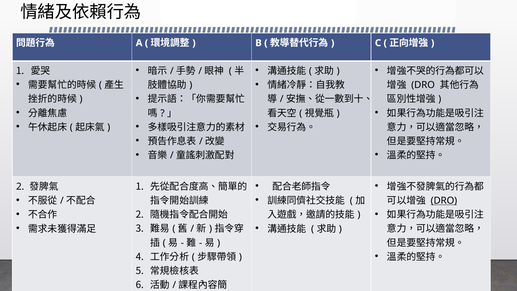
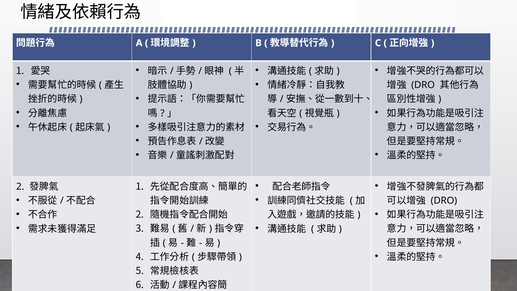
DRO underline: present -> none (444, 201)
